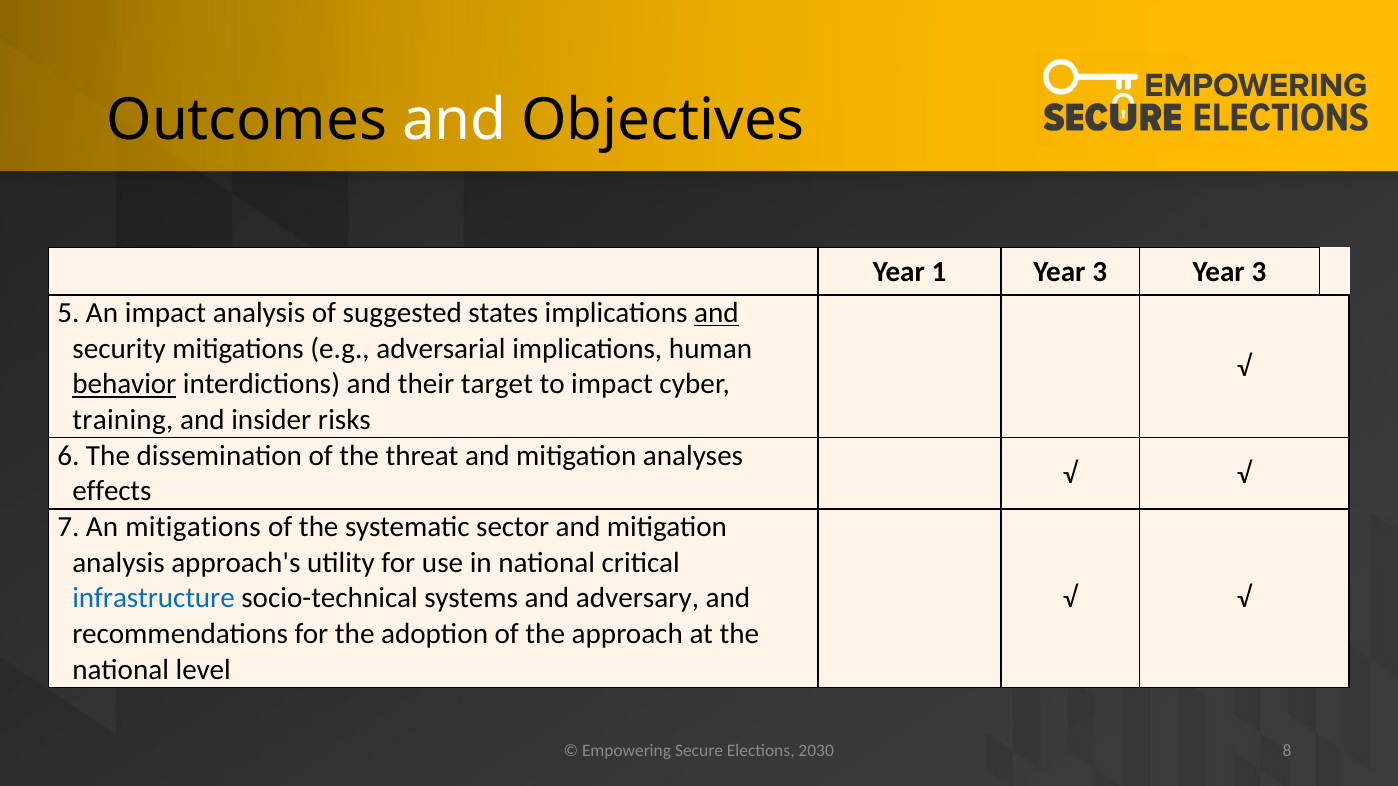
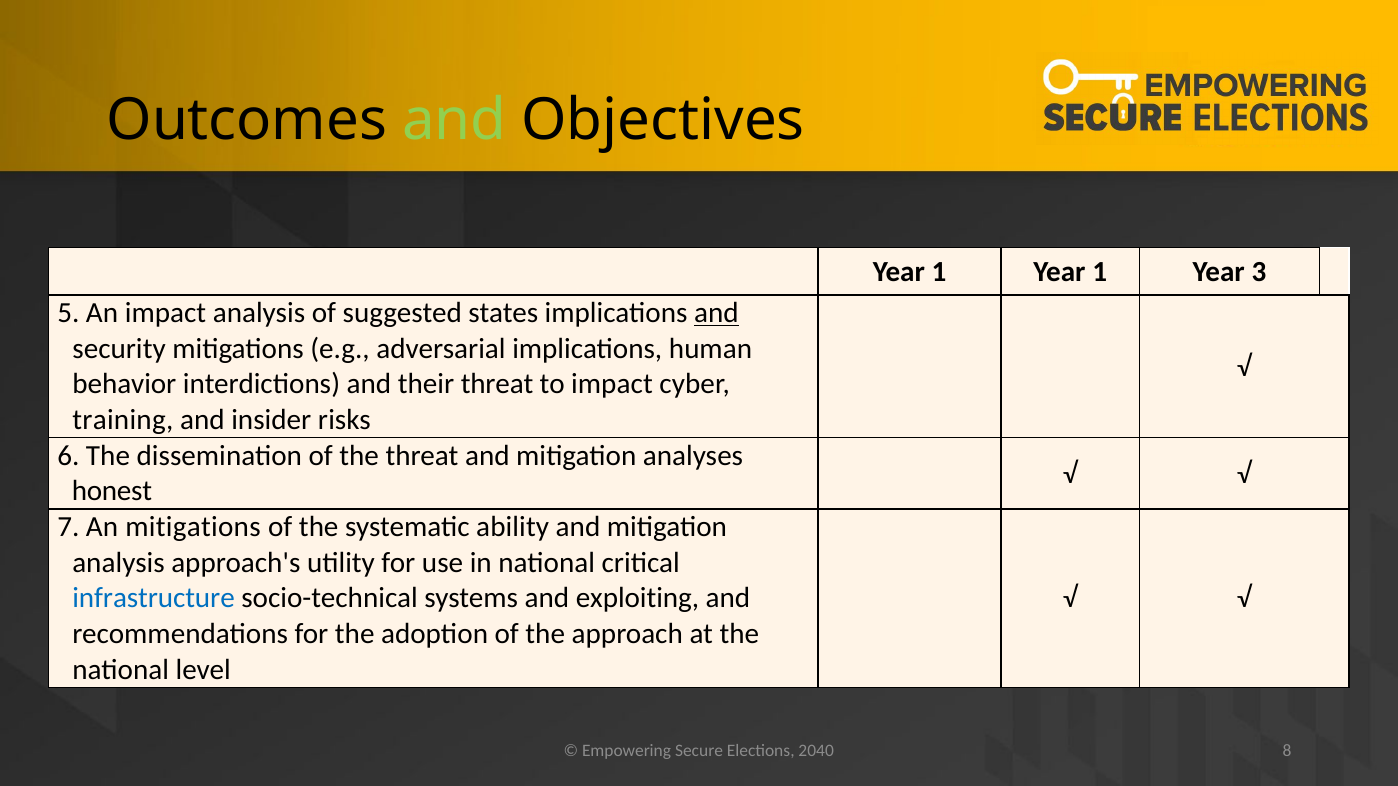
and colour: white -> light green (454, 120)
1 Year 3: 3 -> 1 (1100, 272)
behavior underline: present -> none (124, 385)
their target: target -> threat (497, 385)
effects: effects -> honest (112, 492)
sector: sector -> ability (513, 527)
adversary: adversary -> exploiting (637, 599)
2030: 2030 -> 2040 (816, 751)
